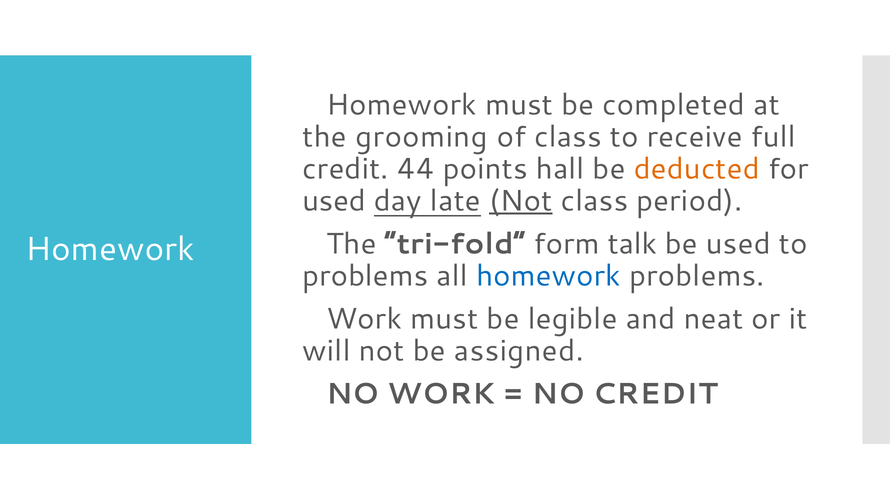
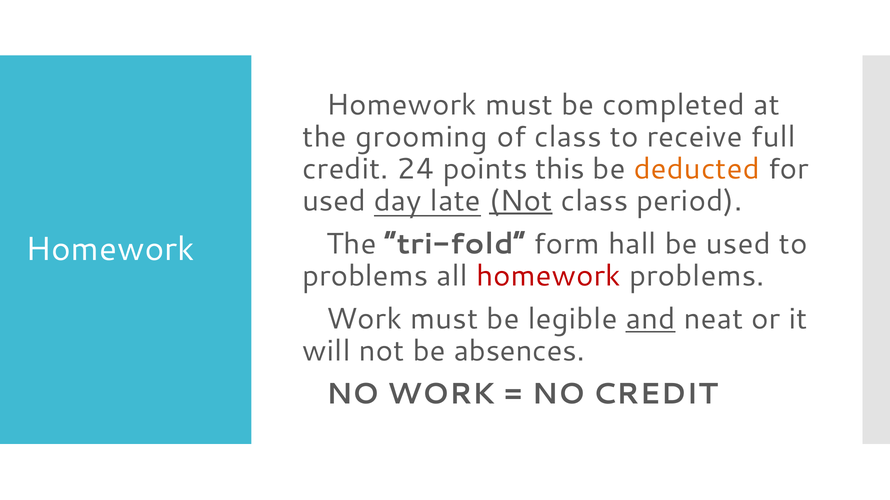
44: 44 -> 24 (416, 169)
hall: hall -> this (560, 169)
talk: talk -> hall (632, 244)
homework colour: blue -> red (548, 276)
and underline: none -> present (651, 319)
assigned: assigned -> absences (519, 352)
